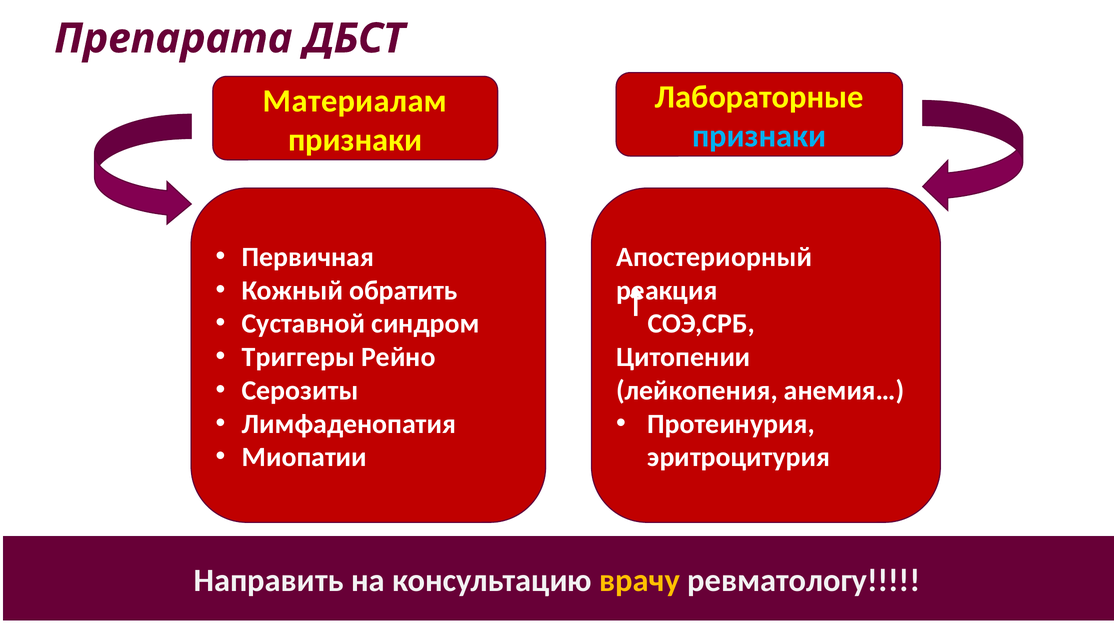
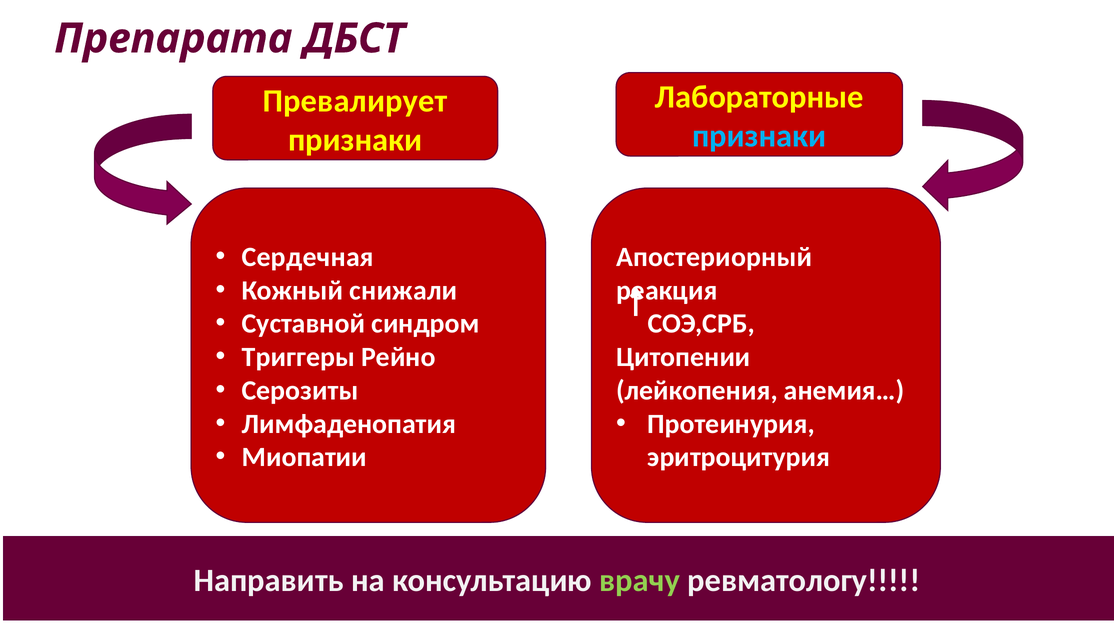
Материалам: Материалам -> Превалирует (355, 101)
Первичная: Первичная -> Сердечная (308, 257)
обратить: обратить -> снижали (403, 291)
врачу colour: yellow -> light green (640, 581)
